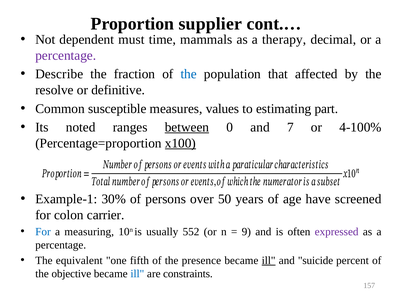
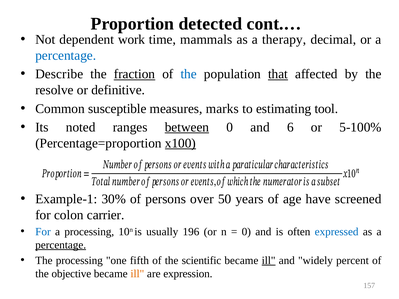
supplier: supplier -> detected (210, 24)
must: must -> work (132, 40)
percentage colour: purple -> blue (66, 56)
fraction underline: none -> present (134, 74)
that underline: none -> present (278, 74)
values: values -> marks (222, 109)
part: part -> tool (326, 109)
7: 7 -> 6 (290, 127)
4-100%: 4-100% -> 5-100% (360, 127)
a measuring: measuring -> processing (89, 232)
552: 552 -> 196 (191, 232)
9: 9 -> 0 (246, 232)
expressed colour: purple -> blue (337, 232)
percentage underline: none -> present (61, 245)
The equivalent: equivalent -> processing (79, 261)
presence: presence -> scientific (201, 261)
suicide: suicide -> widely (315, 261)
ill colour: blue -> orange (137, 274)
constraints: constraints -> expression (188, 274)
